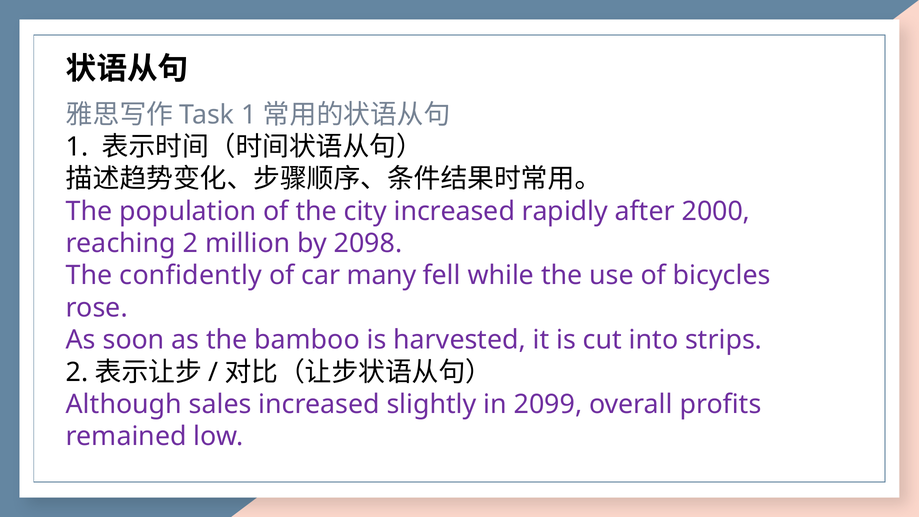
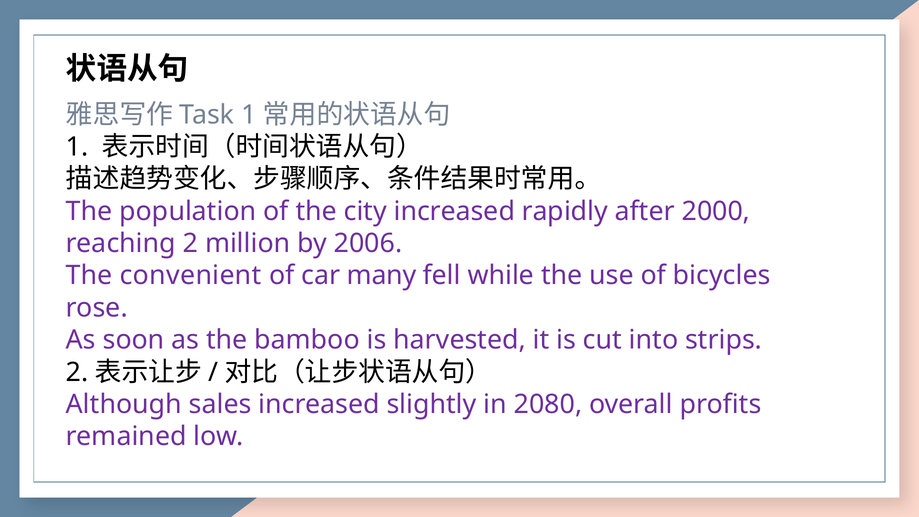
2098: 2098 -> 2006 (368, 243)
confidently: confidently -> convenient (191, 276)
2099: 2099 -> 2080 (548, 404)
